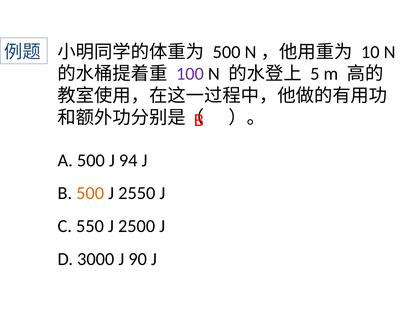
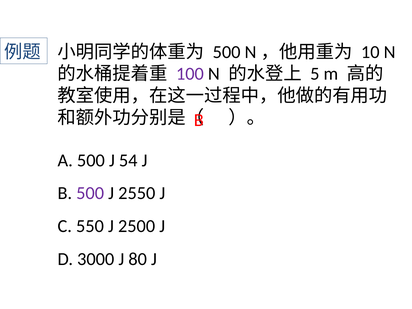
94: 94 -> 54 (128, 160)
500 colour: orange -> purple (90, 193)
90: 90 -> 80 (138, 259)
